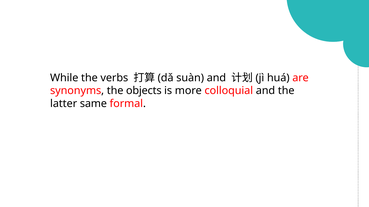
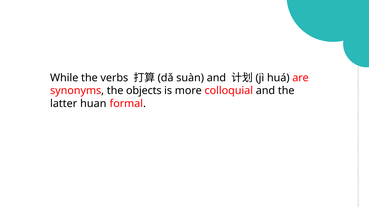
same: same -> huan (93, 104)
